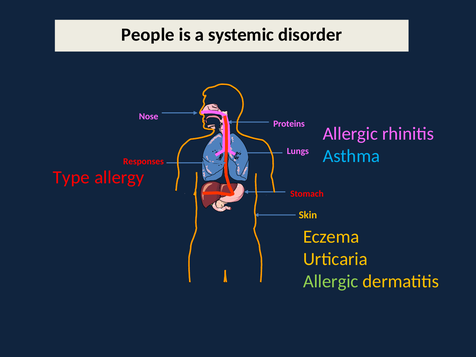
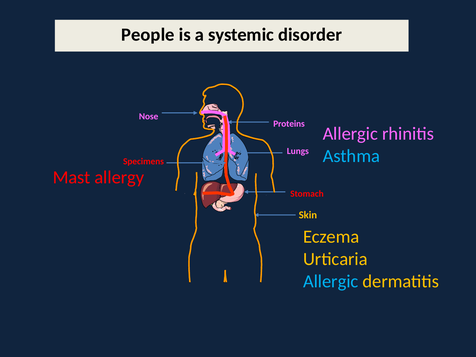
Responses: Responses -> Specimens (144, 162)
Type: Type -> Mast (72, 177)
Allergic colour: light green -> light blue (331, 281)
